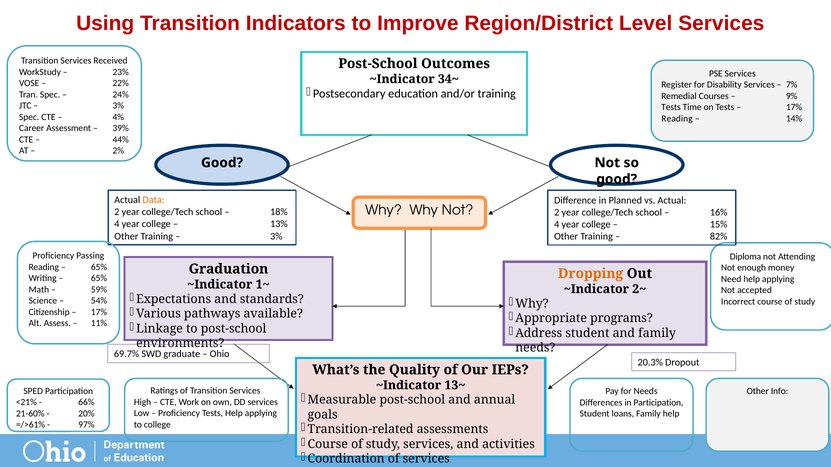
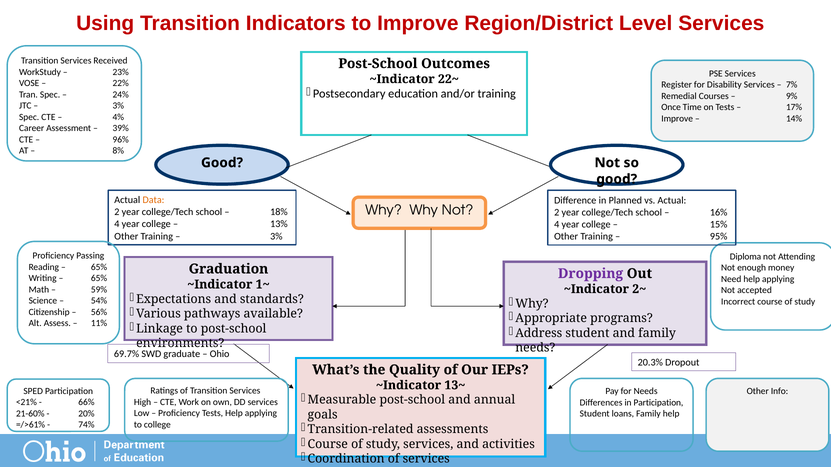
34~: 34~ -> 22~ (448, 79)
Tests: Tests -> Once (671, 108)
Reading: Reading -> Improve (677, 119)
44%: 44% -> 96% (121, 140)
2%: 2% -> 8% (118, 151)
82%: 82% -> 95% (719, 237)
Dropping colour: orange -> purple (591, 274)
17%: 17% -> 56% (99, 312)
97%: 97% -> 74% (86, 425)
